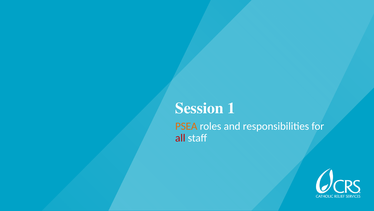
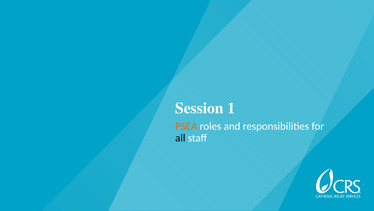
all colour: red -> black (180, 138)
